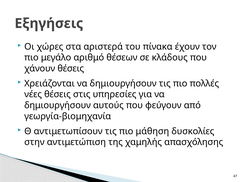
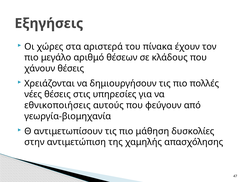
δημιουργήσουν: δημιουργήσουν -> εθνικοποιήσεις (57, 105)
